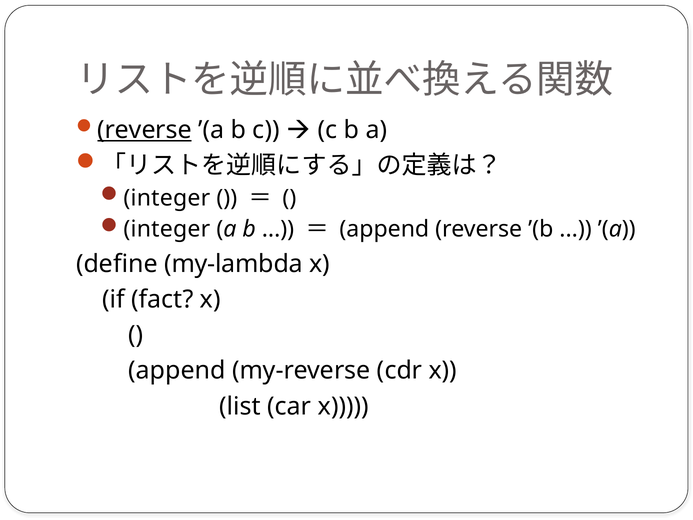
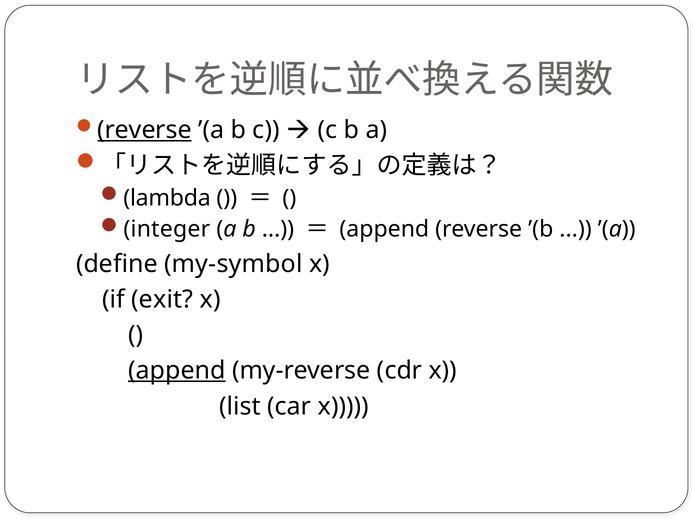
integer: integer -> lambda (167, 198)
my-lambda: my-lambda -> my-symbol (233, 264)
fact: fact -> exit (162, 299)
append underline: none -> present (177, 371)
